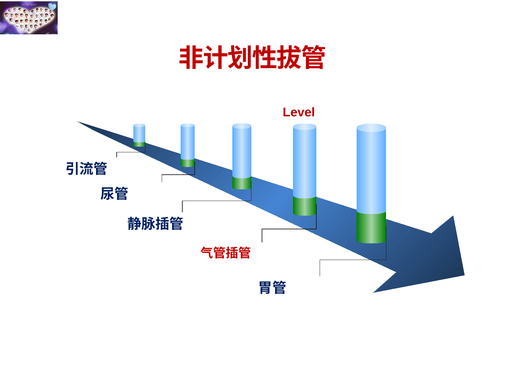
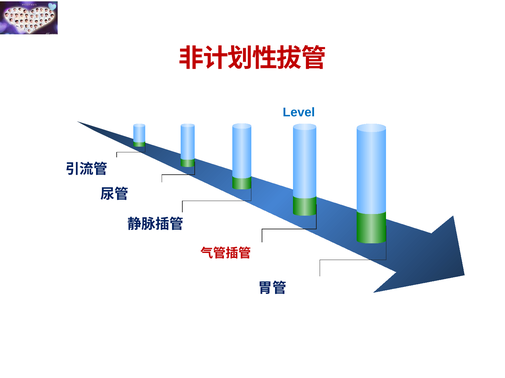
Level colour: red -> blue (299, 112)
